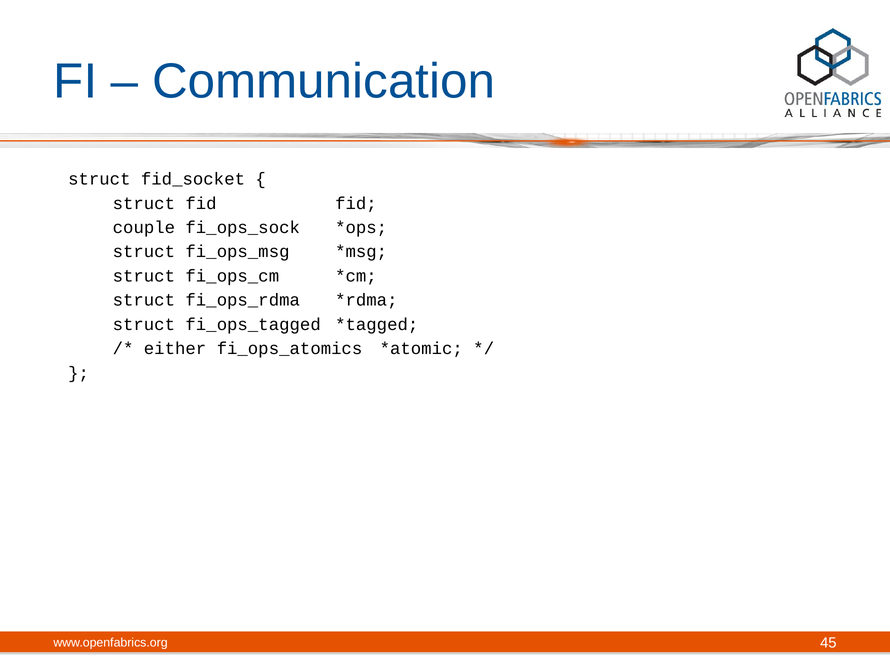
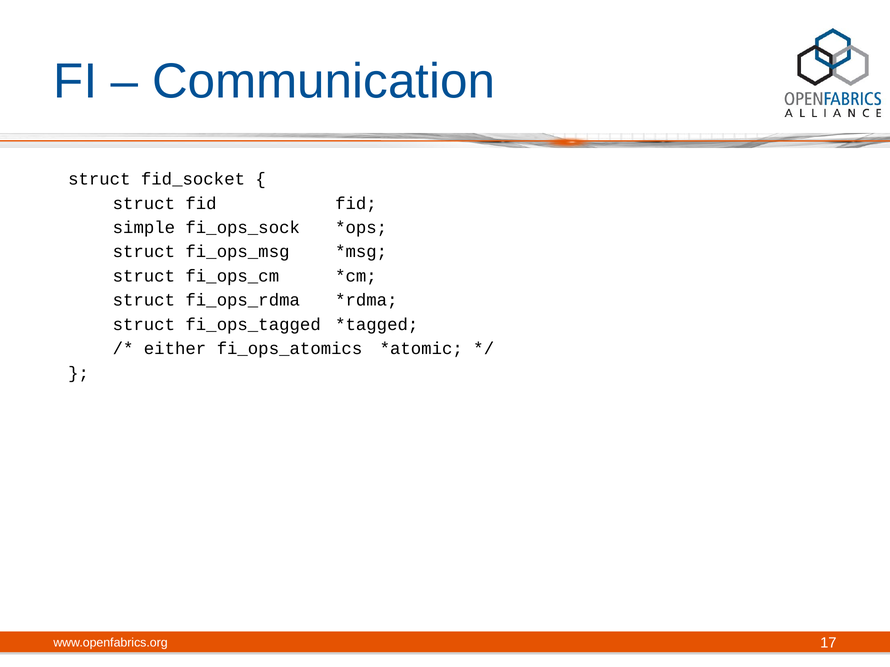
couple: couple -> simple (144, 228)
45: 45 -> 17 (828, 643)
